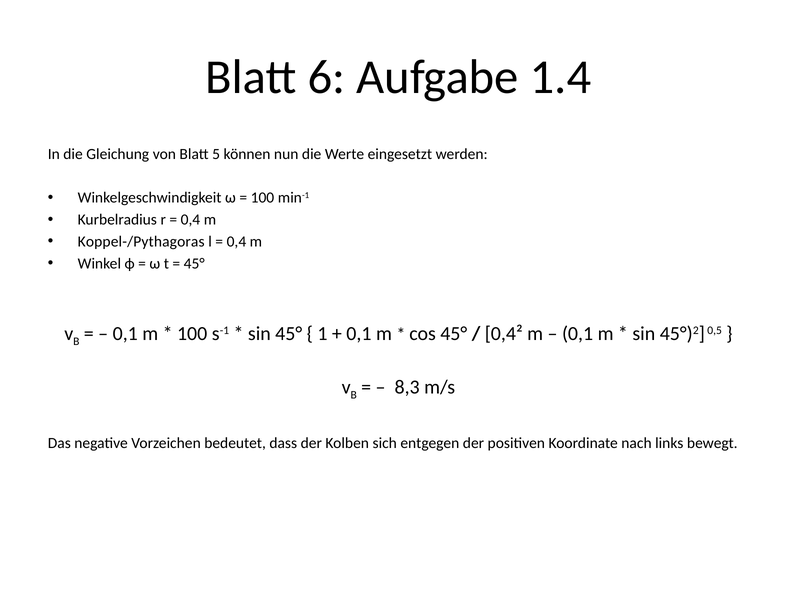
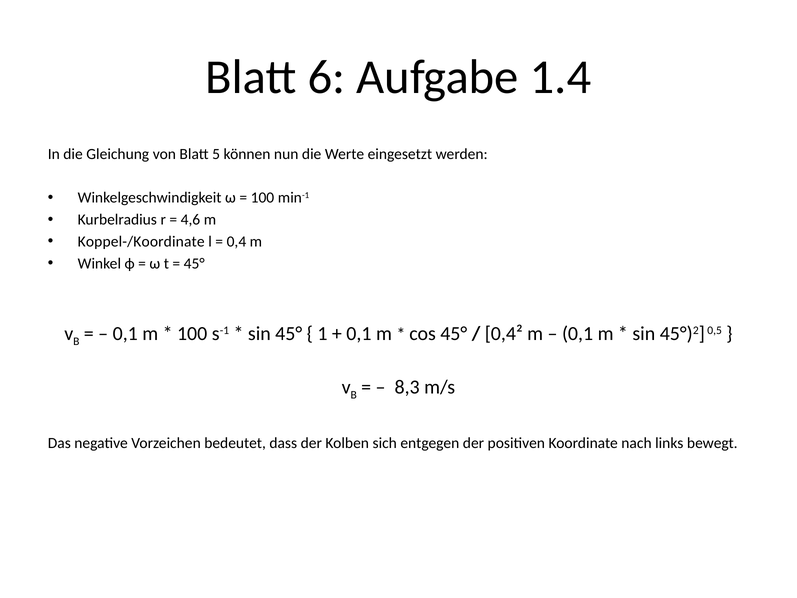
0,4: 0,4 -> 4,6 (190, 220)
Koppel-/Pythagoras: Koppel-/Pythagoras -> Koppel-/Koordinate (141, 242)
